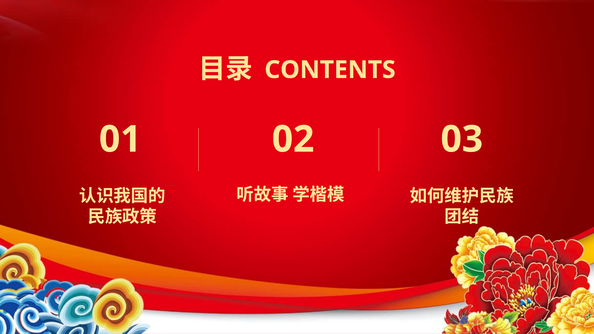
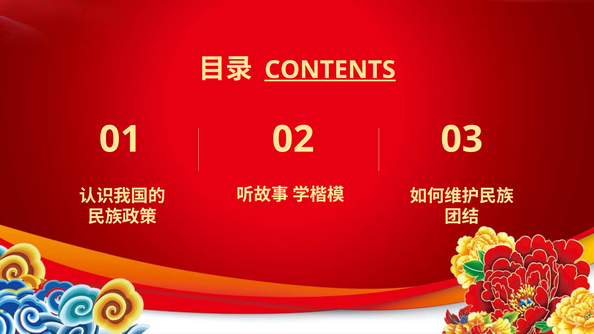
CONTENTS underline: none -> present (330, 70)
